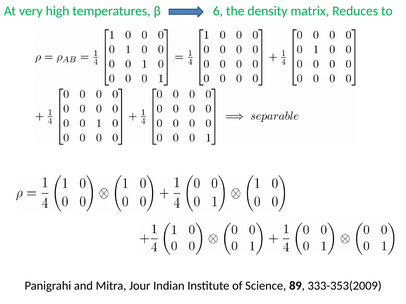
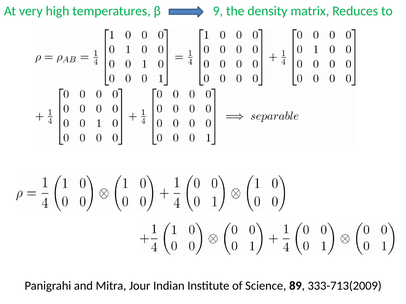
6: 6 -> 9 (218, 11)
333-353(2009: 333-353(2009 -> 333-713(2009 (345, 286)
